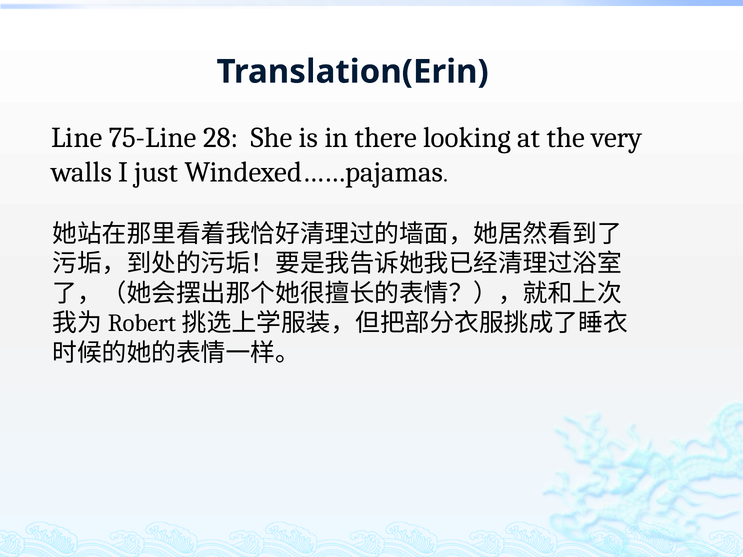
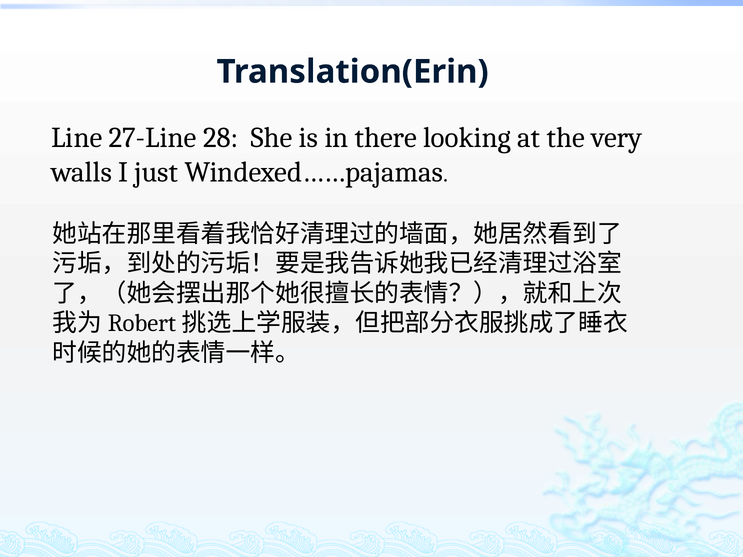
75-Line: 75-Line -> 27-Line (153, 138)
